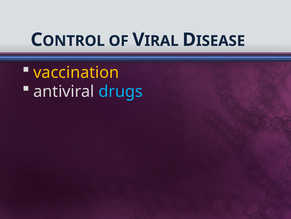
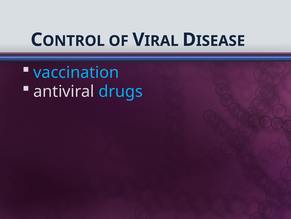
vaccination colour: yellow -> light blue (76, 72)
